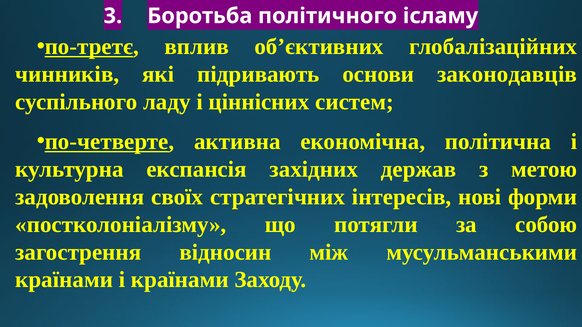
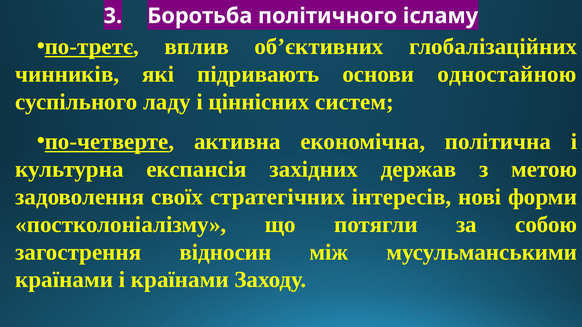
законодавців: законодавців -> одностайною (507, 74)
